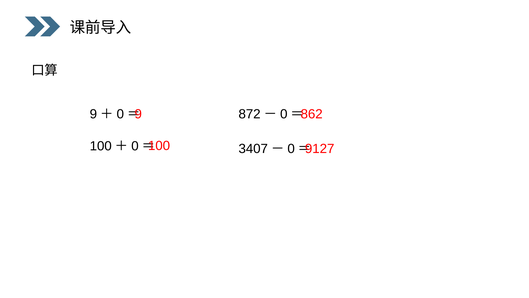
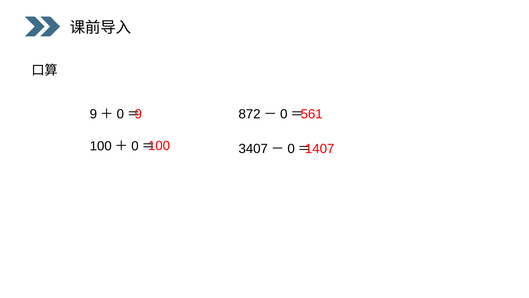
862: 862 -> 561 (312, 114)
9127: 9127 -> 1407 (320, 149)
